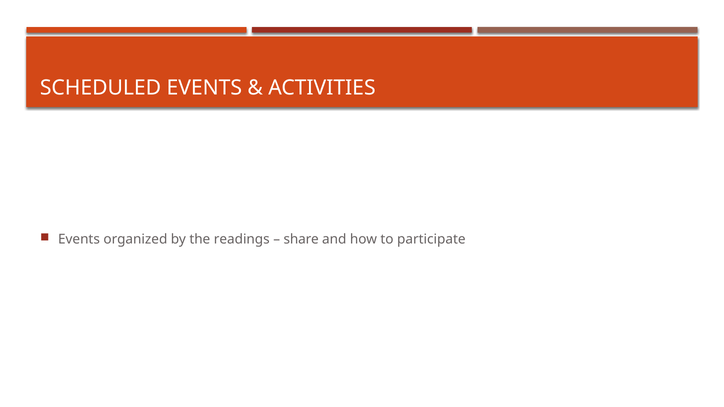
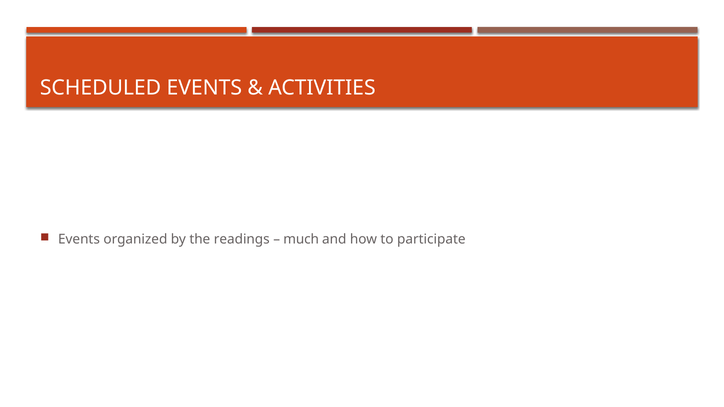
share: share -> much (301, 240)
